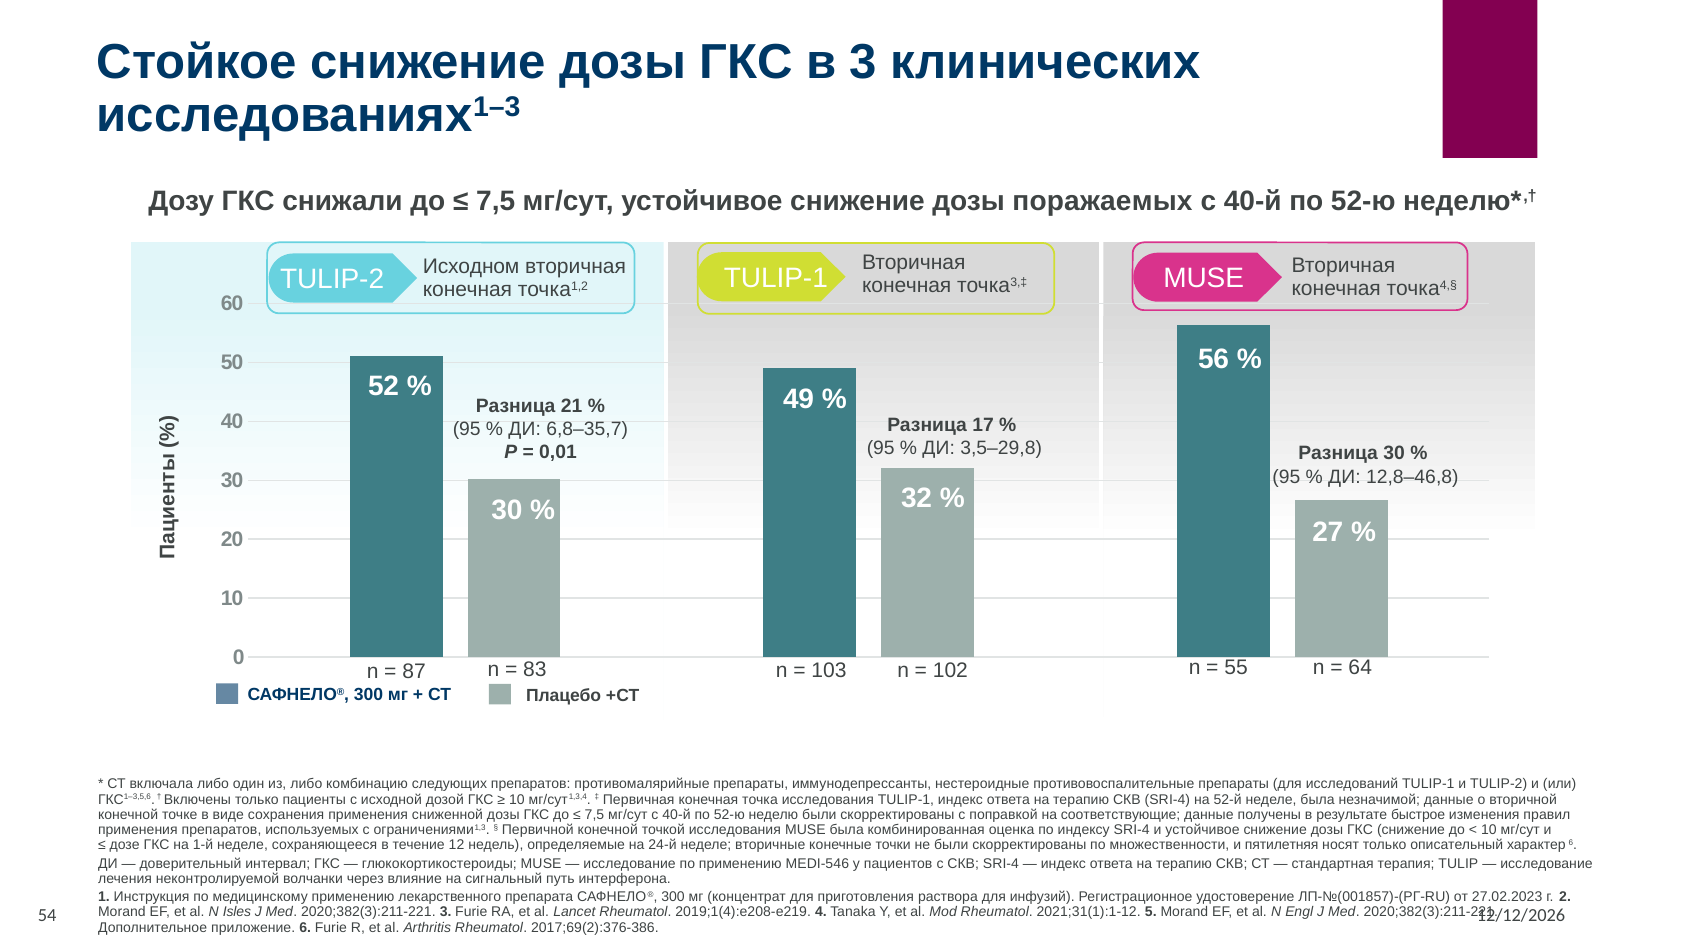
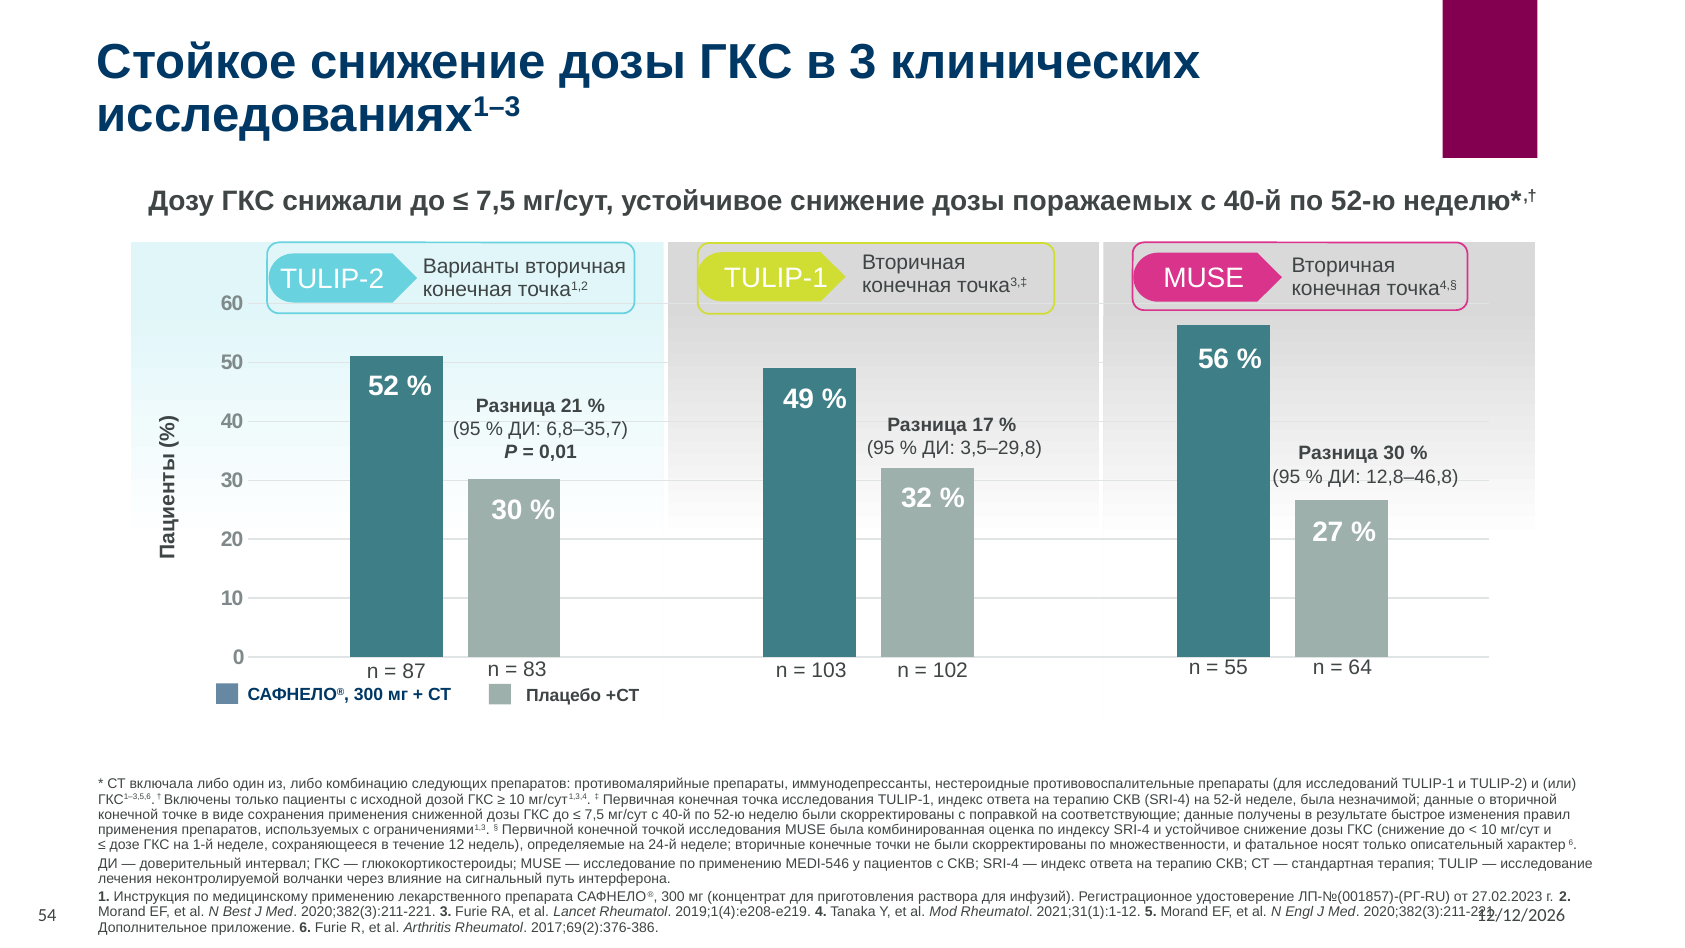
Исходном: Исходном -> Варианты (471, 267)
пятилетняя: пятилетняя -> фатальное (1282, 845)
Isles: Isles -> Best (237, 912)
